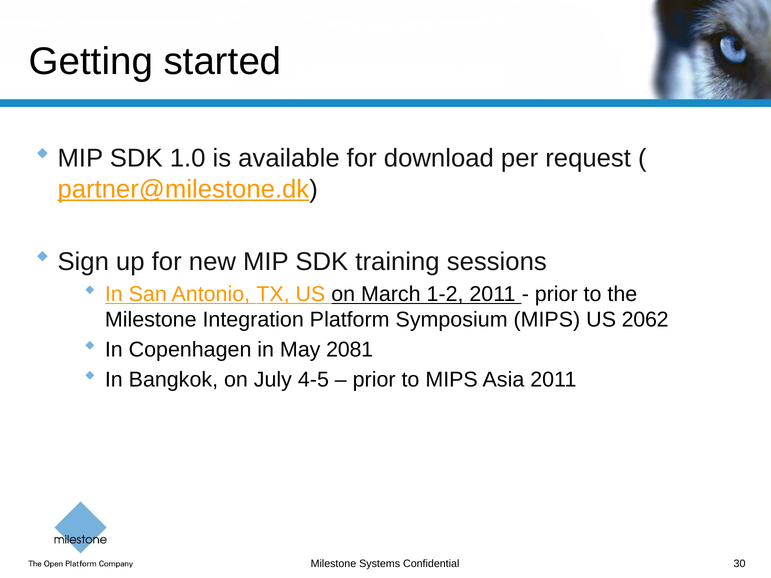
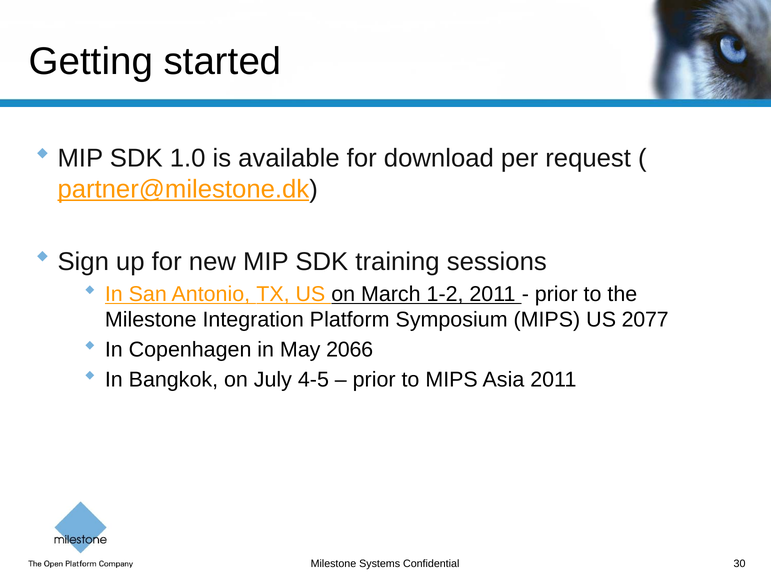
2062: 2062 -> 2077 (645, 320)
2081: 2081 -> 2066 (350, 350)
